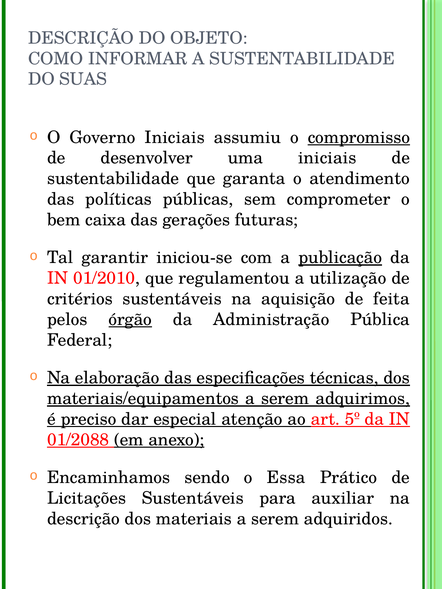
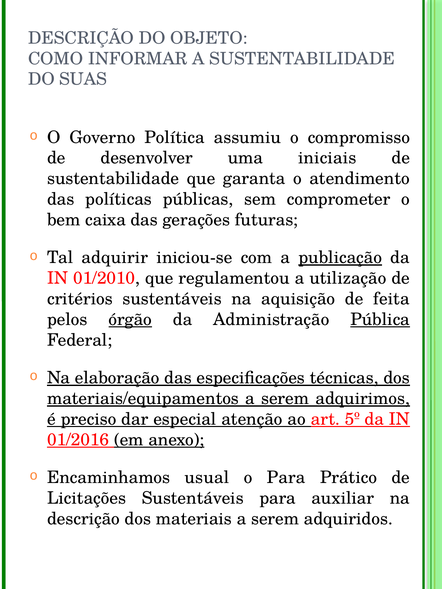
Governo Iniciais: Iniciais -> Política (175, 137)
compromisso underline: present -> none (359, 137)
garantir: garantir -> adquirir (115, 258)
Pública underline: none -> present (380, 320)
01/2088: 01/2088 -> 01/2016 (78, 440)
sendo: sendo -> usual (207, 478)
o Essa: Essa -> Para (286, 478)
